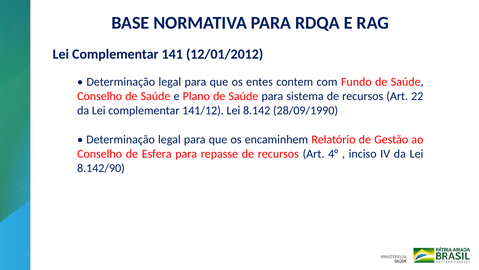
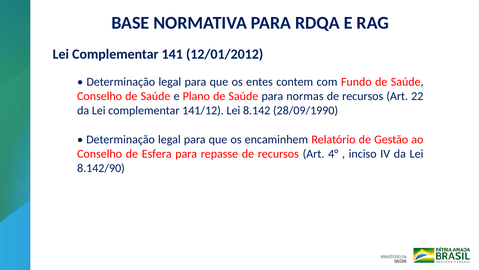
sistema: sistema -> normas (305, 96)
